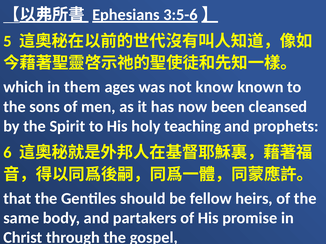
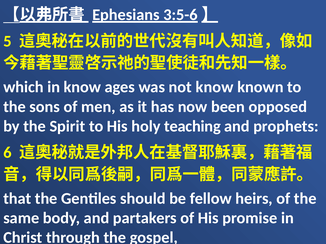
in them: them -> know (82, 87)
cleansed: cleansed -> opposed (278, 107)
